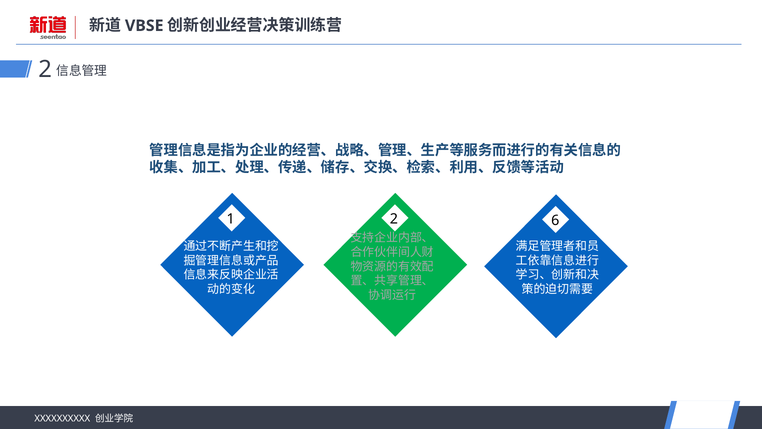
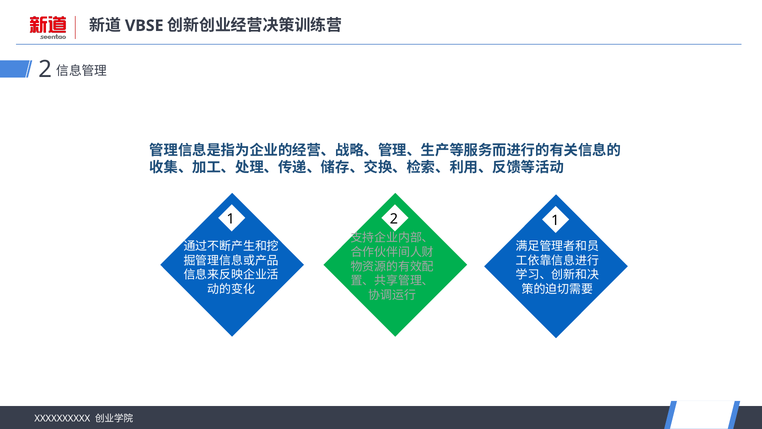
2 6: 6 -> 1 (555, 220)
